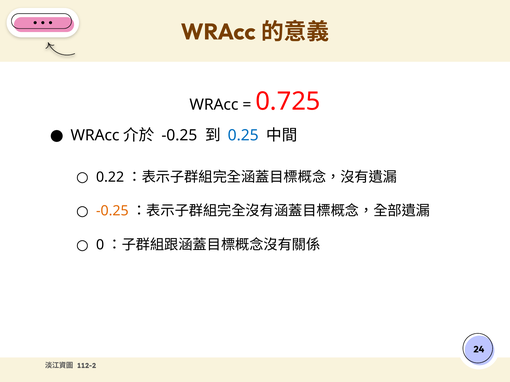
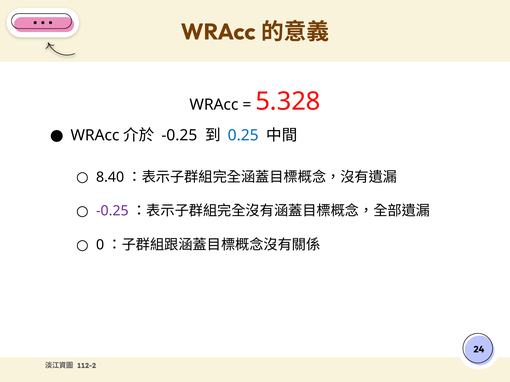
0.725: 0.725 -> 5.328 (288, 102)
0.22: 0.22 -> 8.40 (110, 177)
-0.25 colour: orange -> purple (112, 211)
